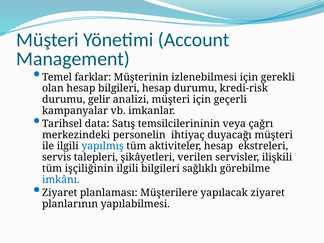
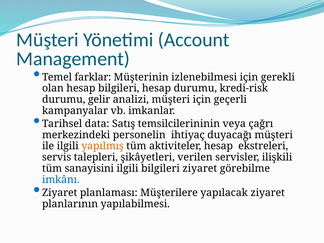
yapılmış colour: blue -> orange (103, 146)
işçiliğinin: işçiliğinin -> sanayisini (89, 168)
bilgileri sağlıklı: sağlıklı -> ziyaret (200, 168)
